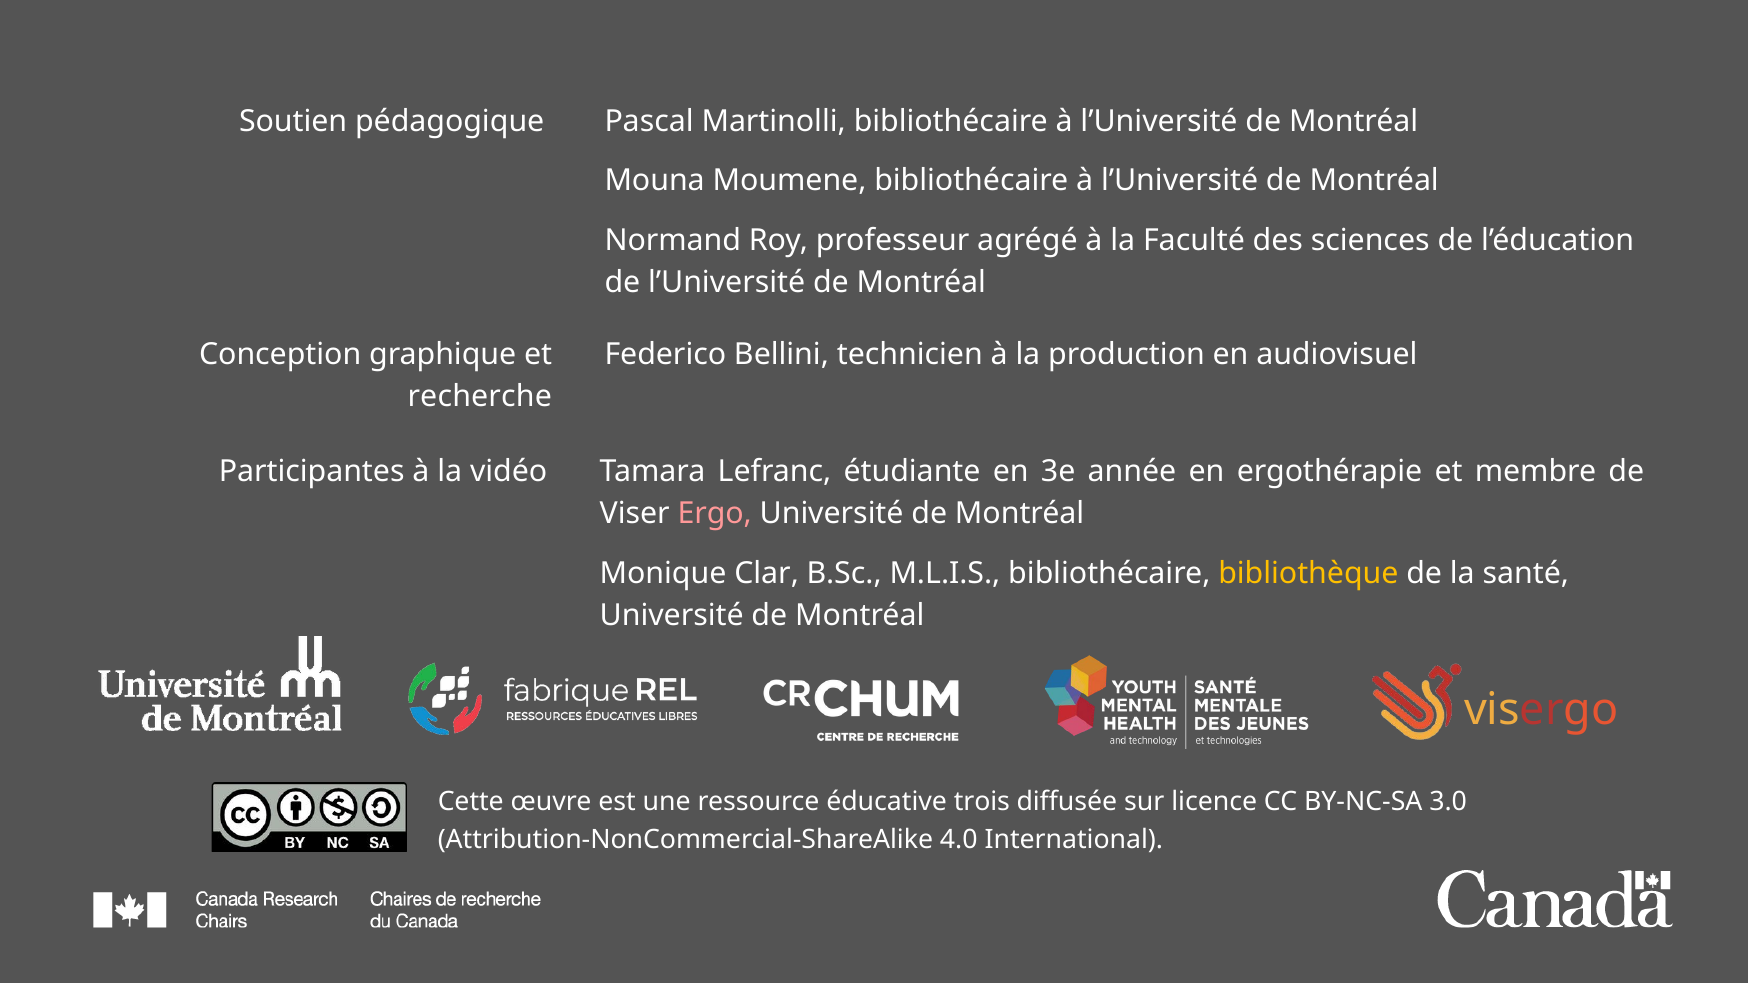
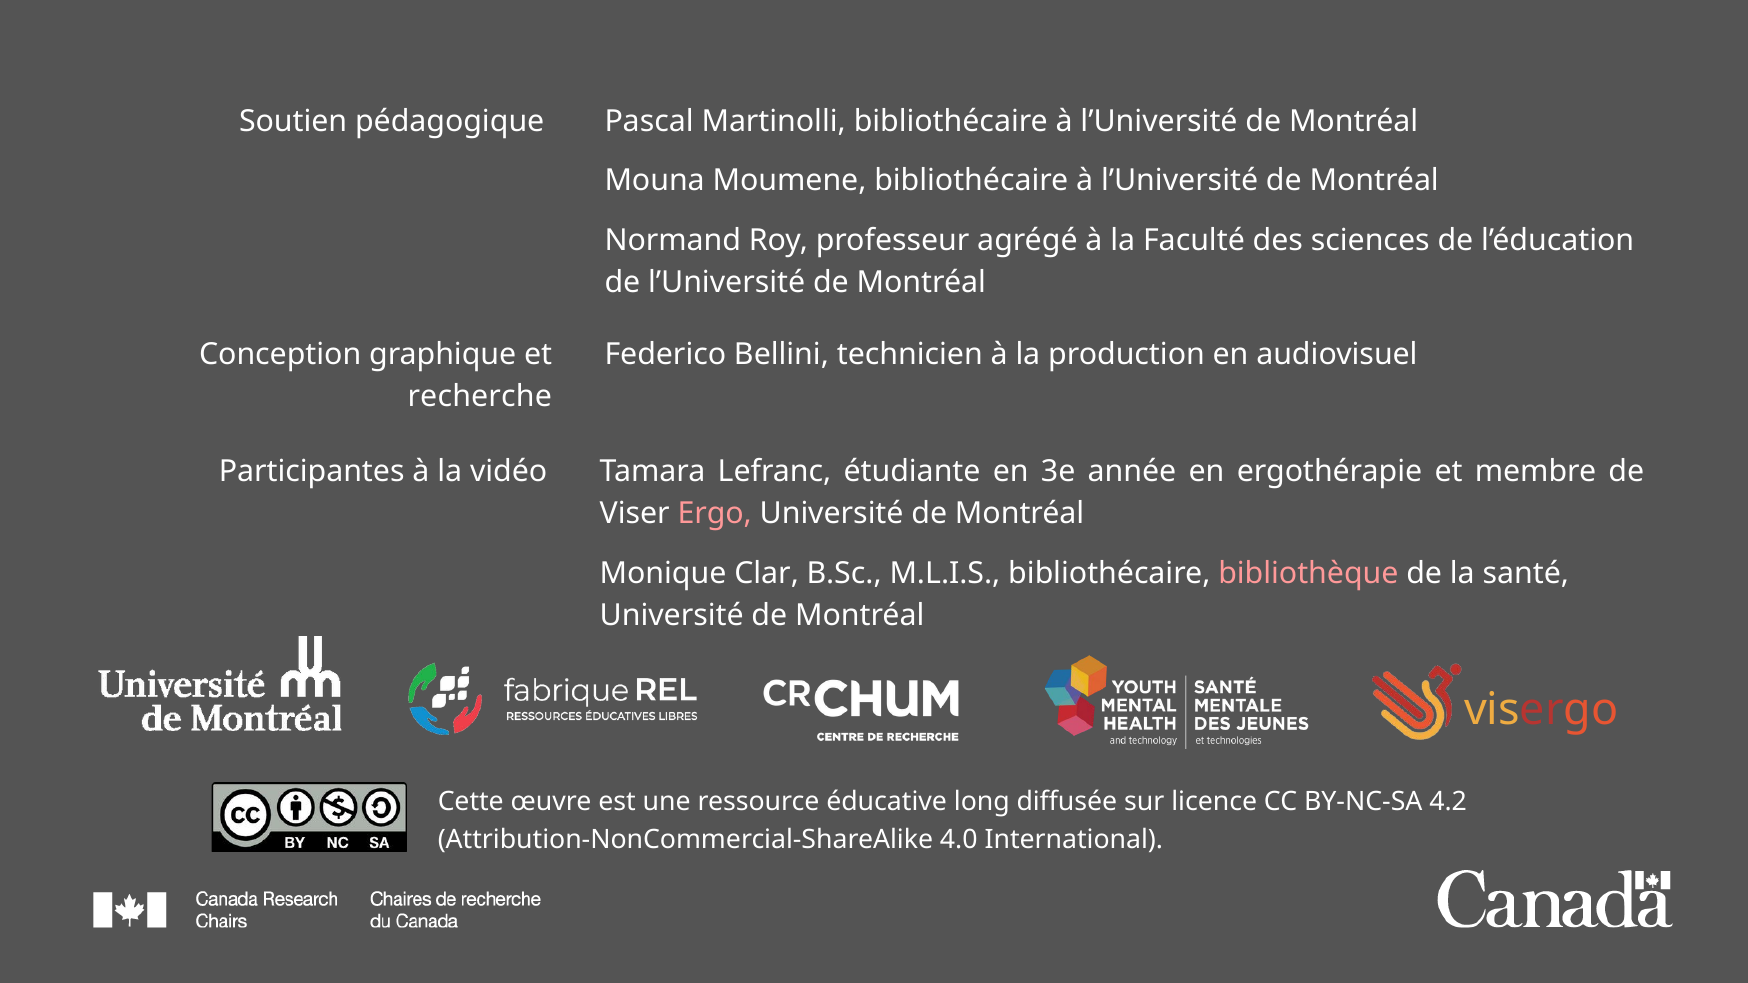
bibliothèque colour: yellow -> pink (1308, 573)
trois: trois -> long (982, 802)
3.0: 3.0 -> 4.2 (1448, 802)
